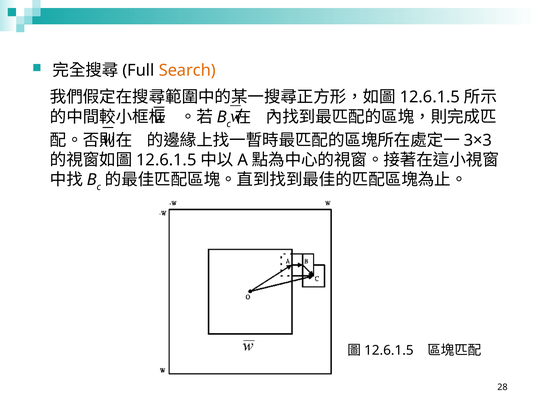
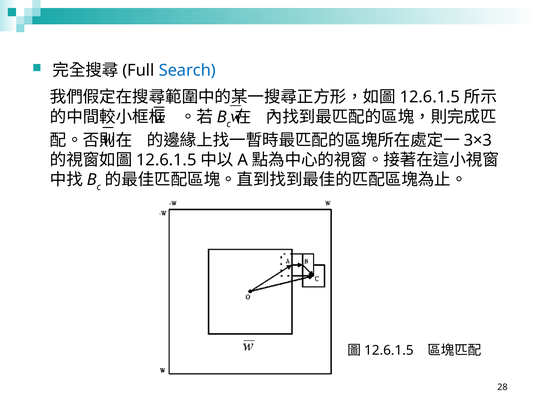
Search colour: orange -> blue (187, 70)
